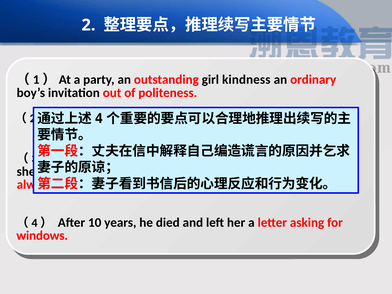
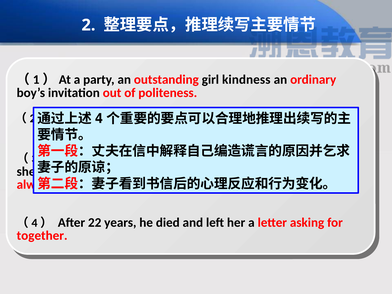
10: 10 -> 22 (95, 223)
windows: windows -> together (42, 236)
